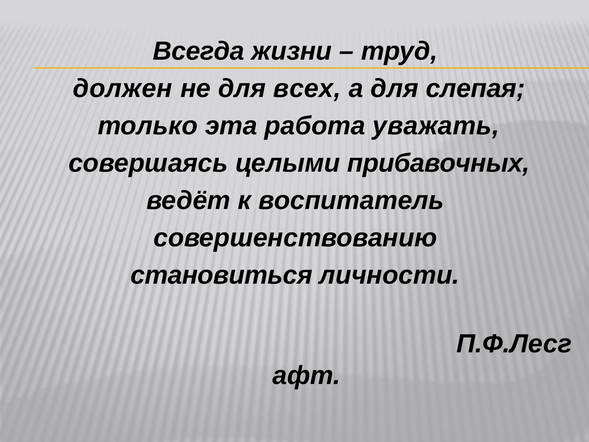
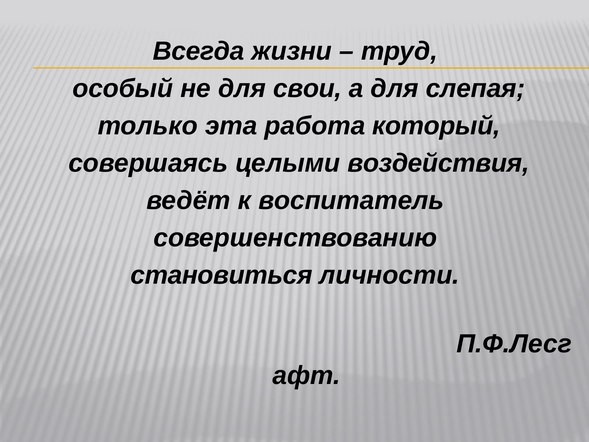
должен: должен -> особый (123, 88)
всех: всех -> свои (307, 88)
уважать: уважать -> который (436, 126)
прибавочных: прибавочных -> воздействия (438, 163)
